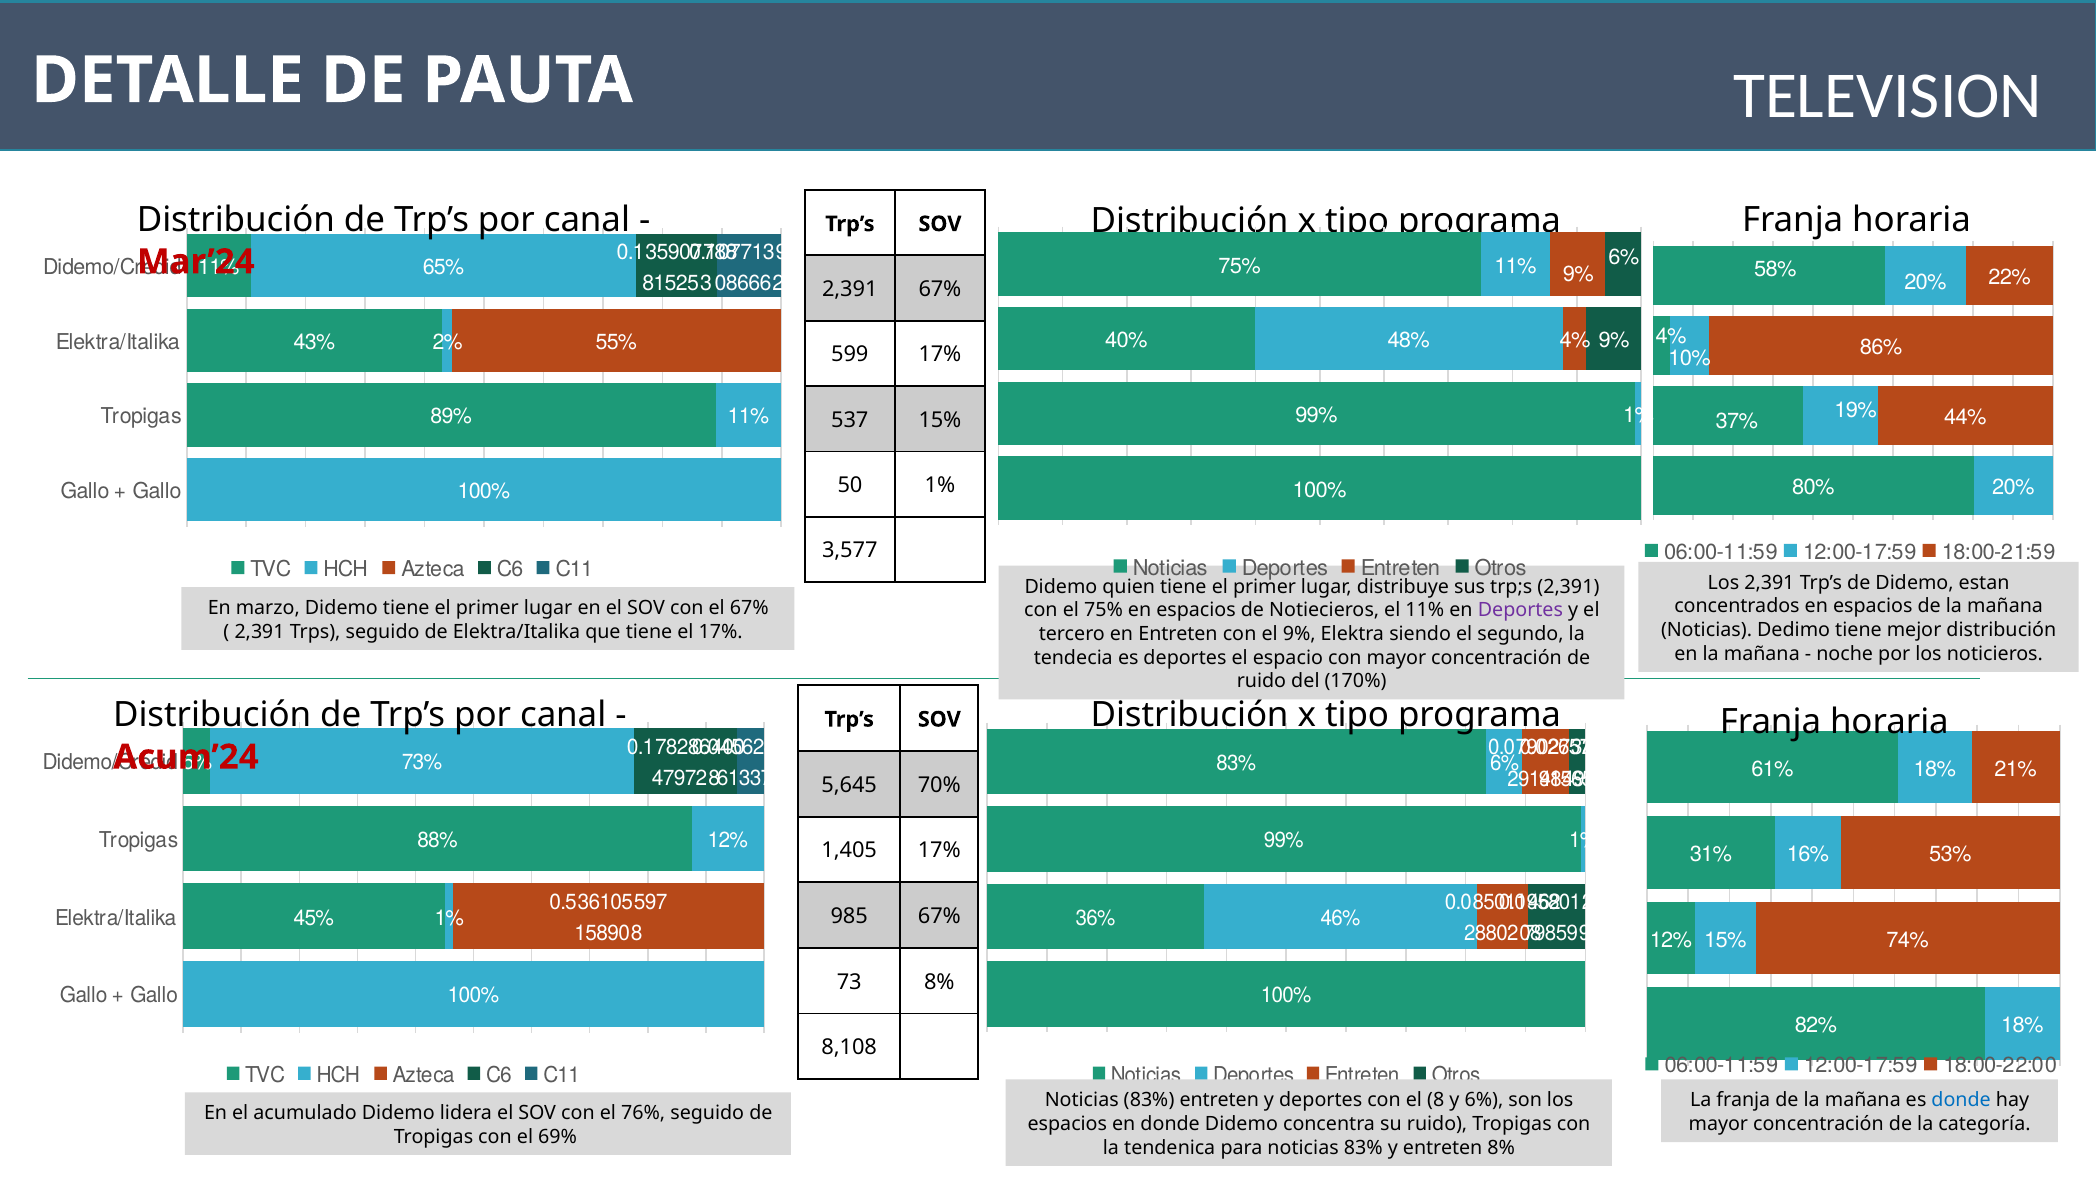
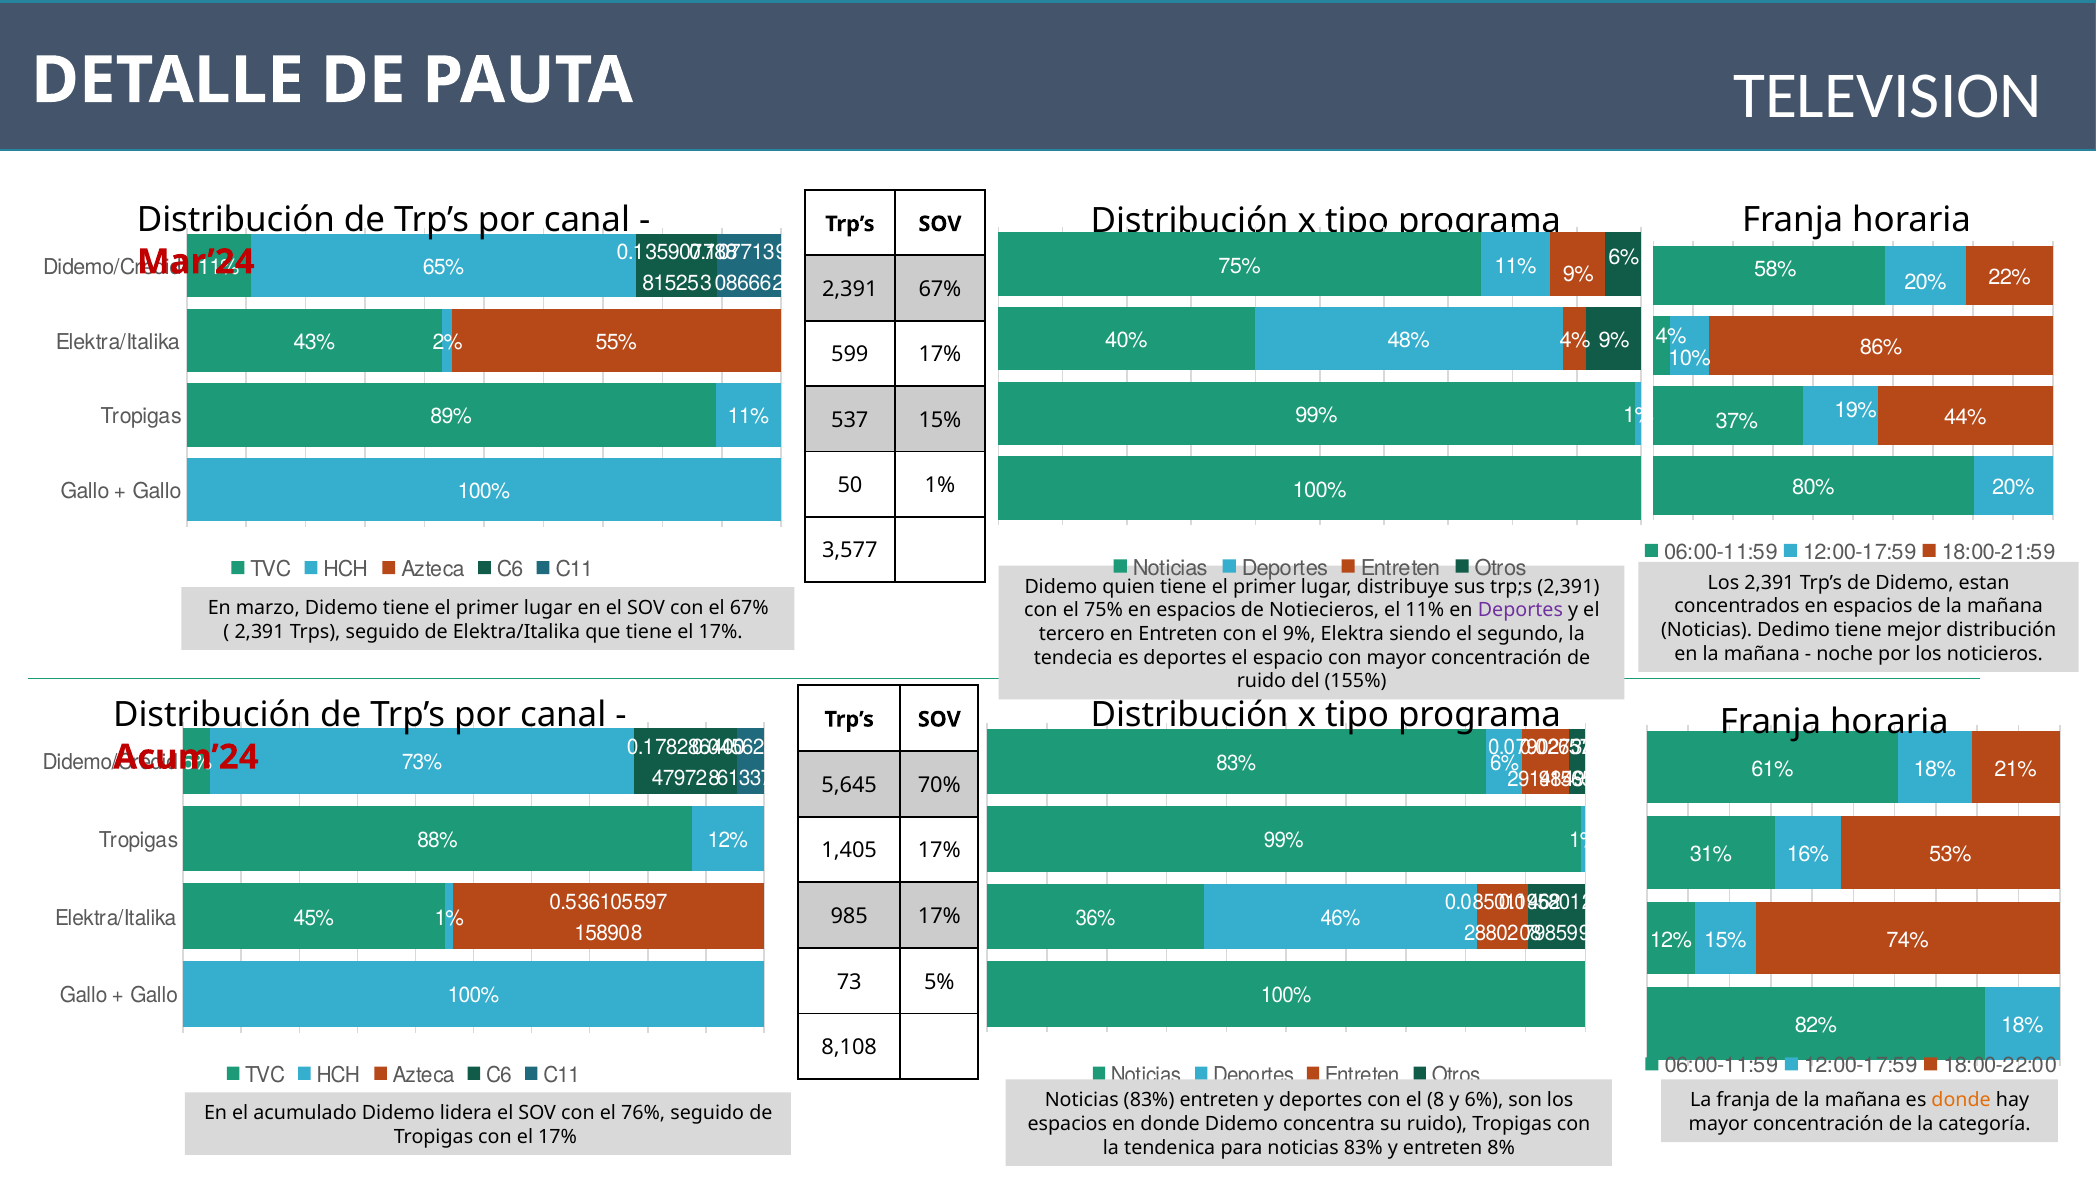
170%: 170% -> 155% (1356, 681)
985 67%: 67% -> 17% (939, 916)
73 8%: 8% -> 5% (939, 982)
donde colour: blue -> orange (1961, 1100)
con el 69%: 69% -> 17% (558, 1137)
